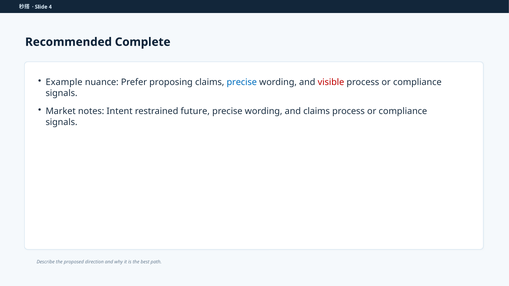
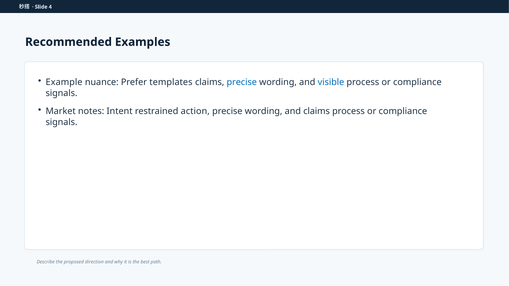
Complete: Complete -> Examples (143, 42)
proposing: proposing -> templates (171, 82)
visible colour: red -> blue (331, 82)
future: future -> action (195, 111)
